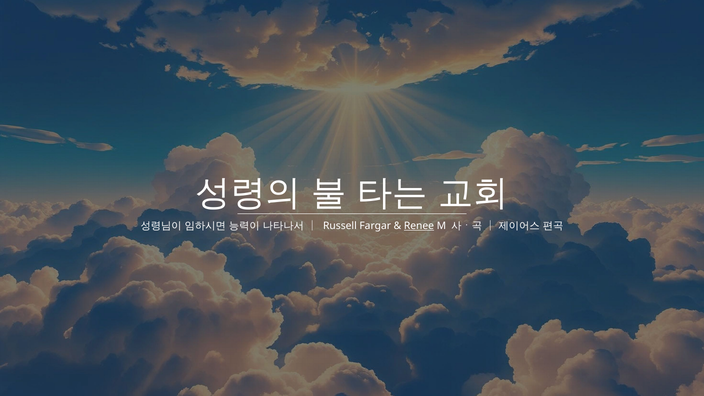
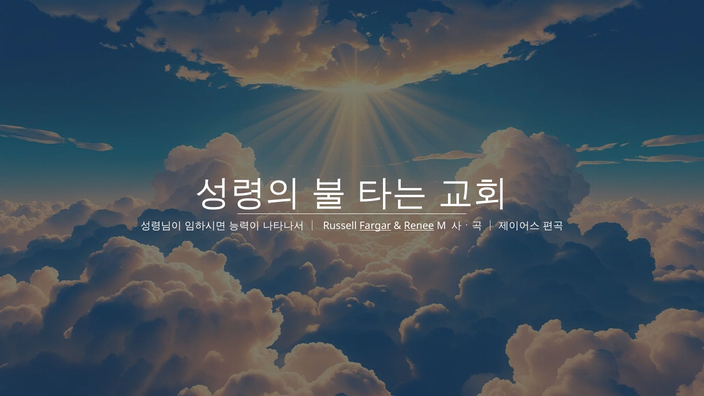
Fargar underline: none -> present (375, 226)
